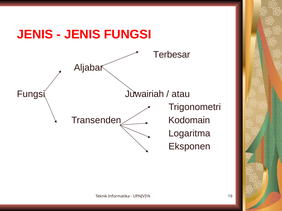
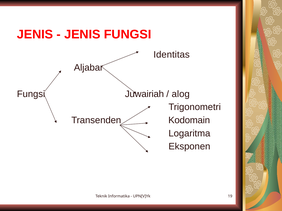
Terbesar: Terbesar -> Identitas (172, 55)
atau: atau -> alog (181, 94)
